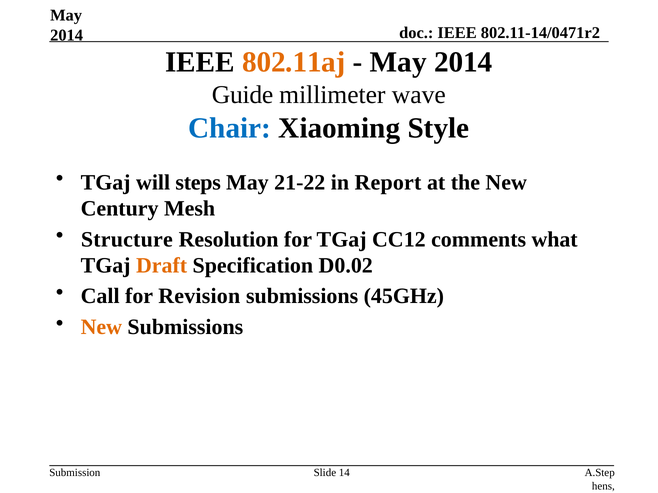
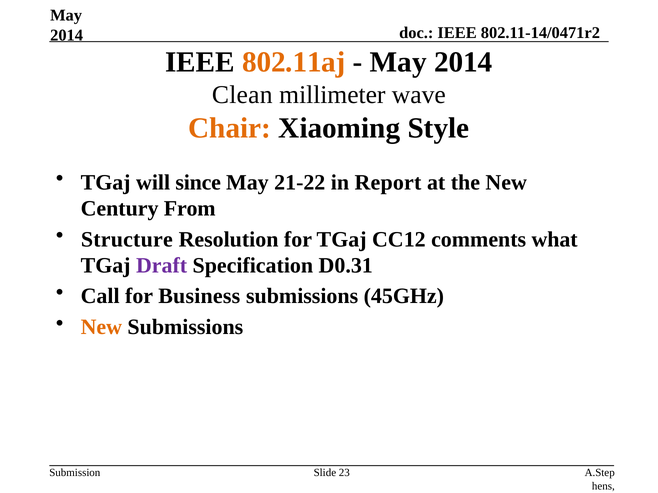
Guide: Guide -> Clean (242, 95)
Chair colour: blue -> orange (230, 128)
steps: steps -> since (198, 183)
Mesh: Mesh -> From (190, 209)
Draft colour: orange -> purple (162, 266)
D0.02: D0.02 -> D0.31 (346, 266)
Revision: Revision -> Business (199, 297)
14: 14 -> 23 (344, 473)
